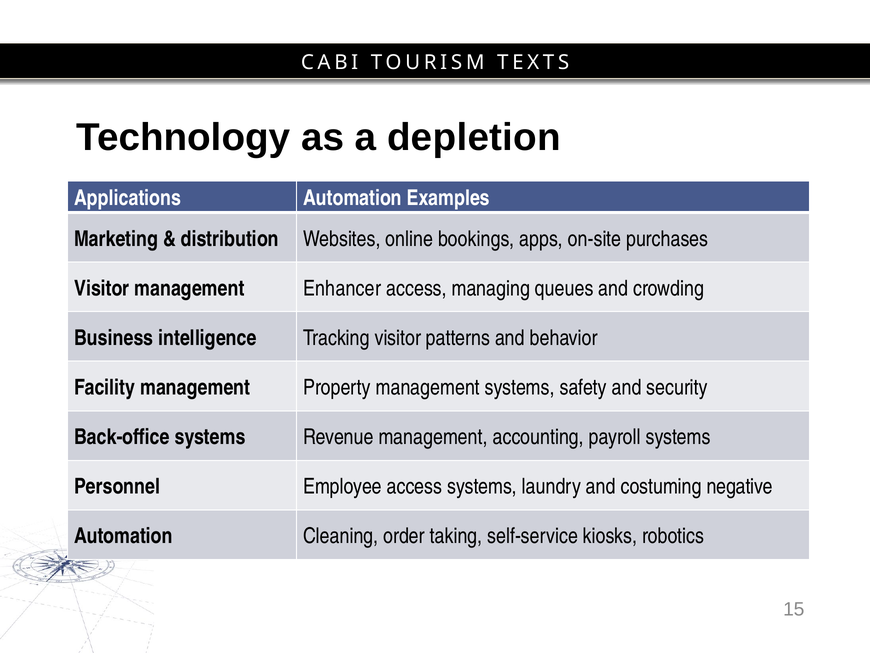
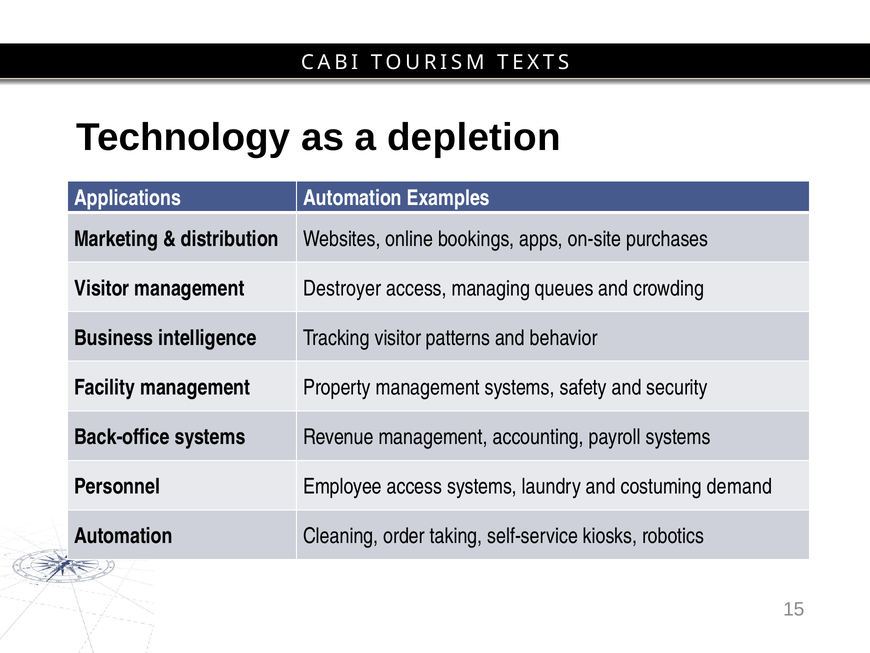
Enhancer: Enhancer -> Destroyer (342, 288)
negative: negative -> demand (740, 486)
